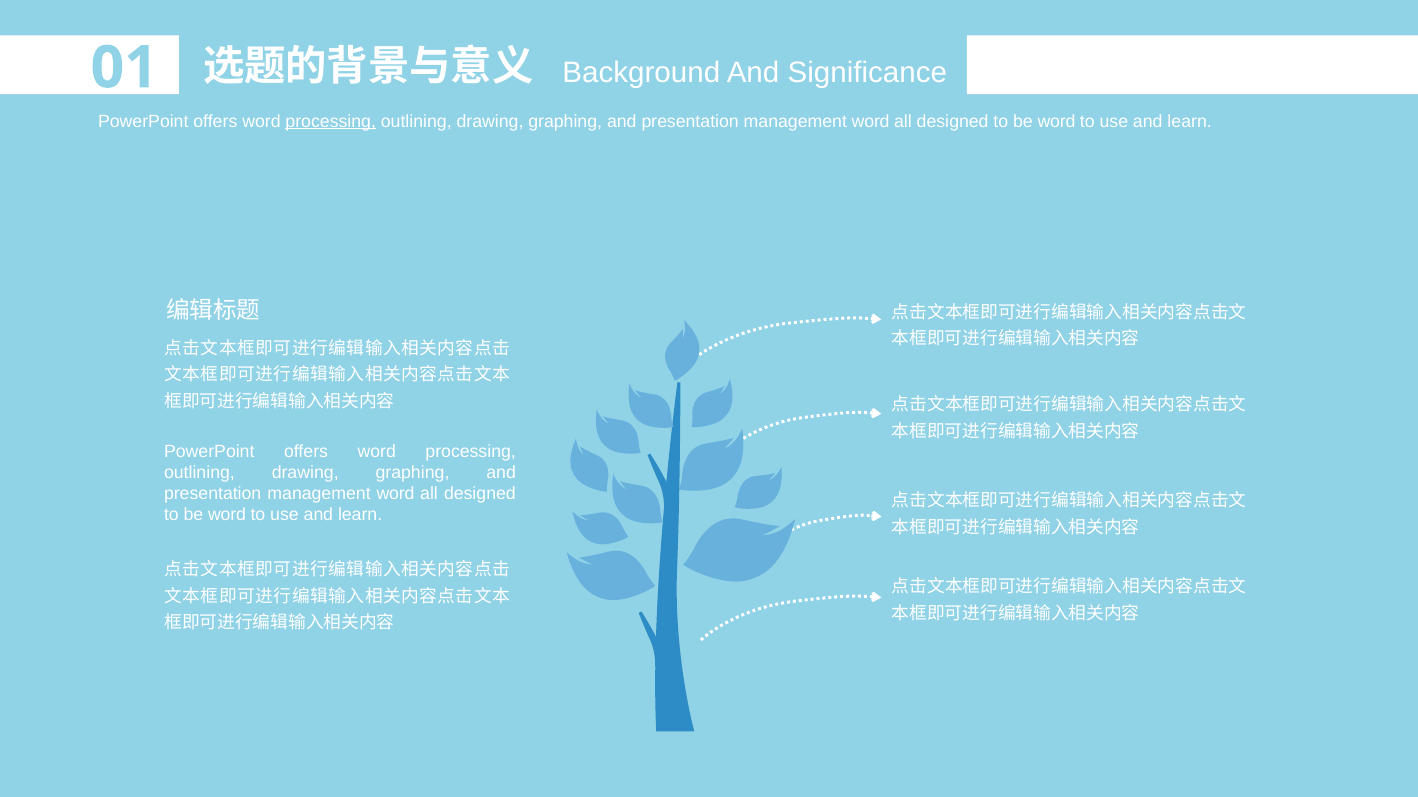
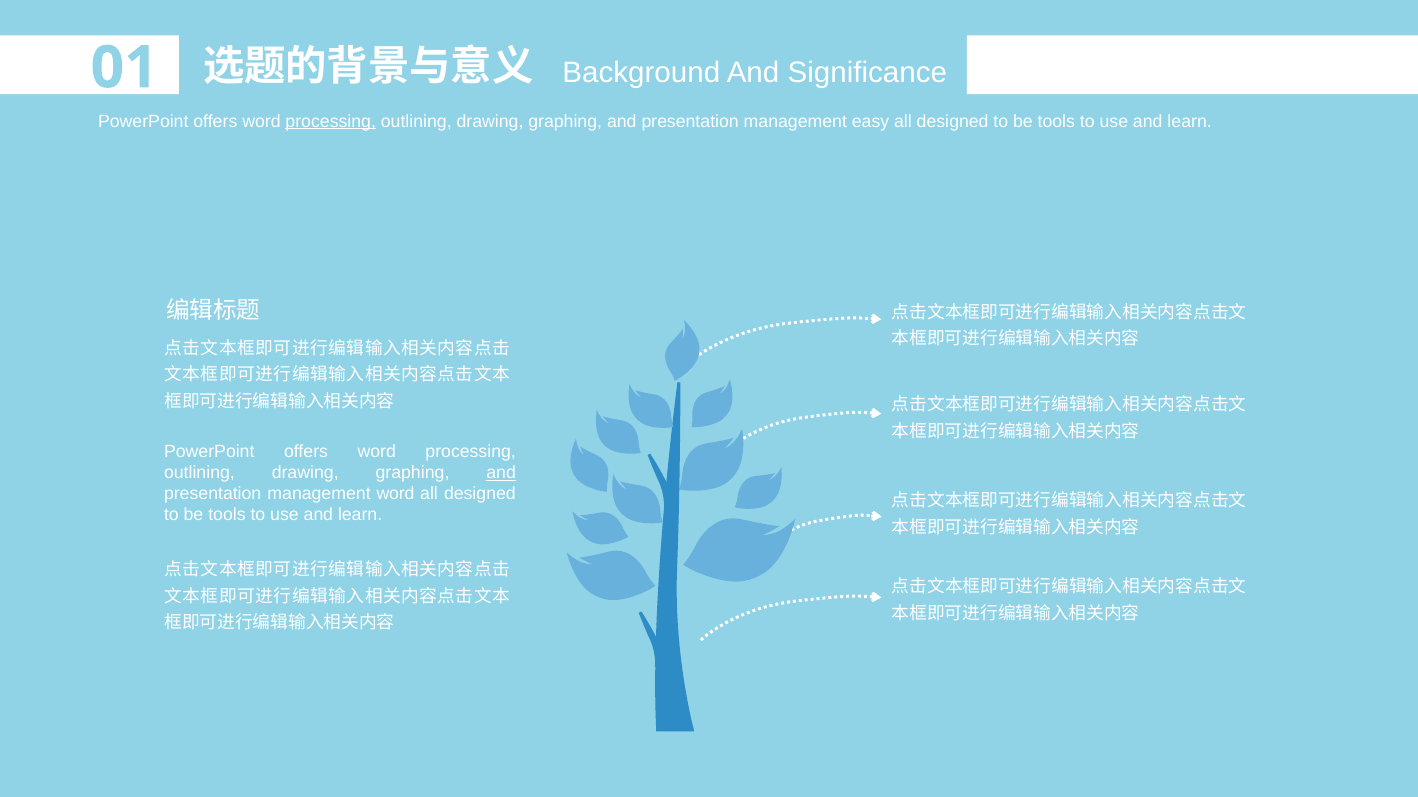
word: word -> easy (871, 121)
word: word -> tools (1056, 121)
and underline: none -> present (501, 473)
word: word -> tools (227, 515)
